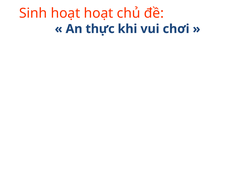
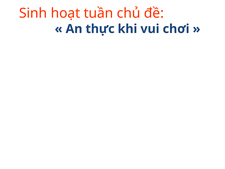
hoạt hoạt: hoạt -> tuần (99, 13)
